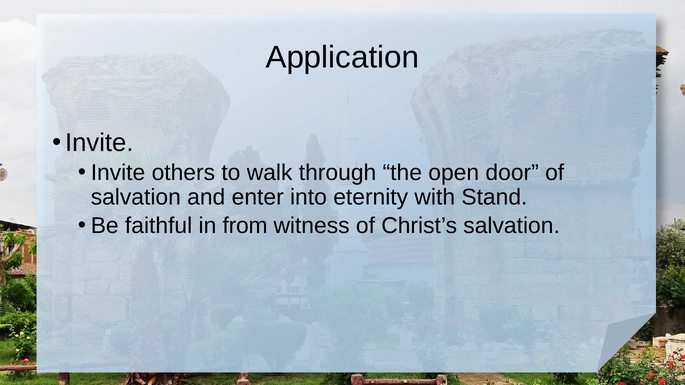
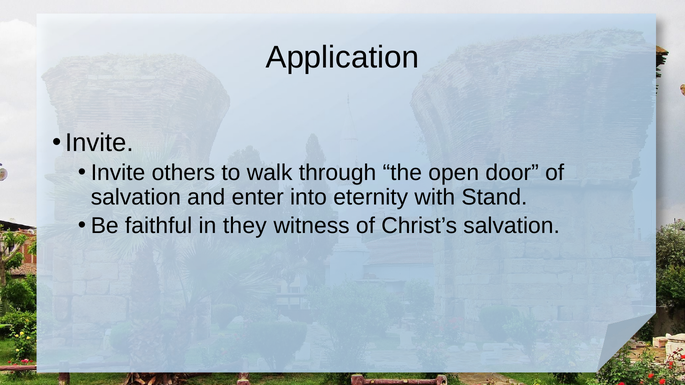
from: from -> they (245, 226)
